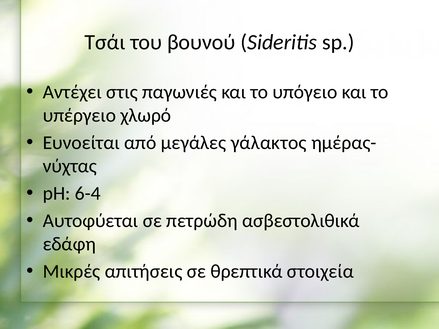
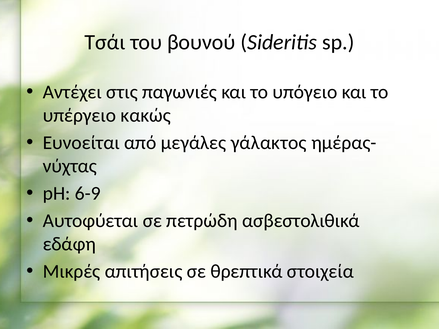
χλωρό: χλωρό -> κακώς (146, 116)
6-4: 6-4 -> 6-9 (88, 194)
